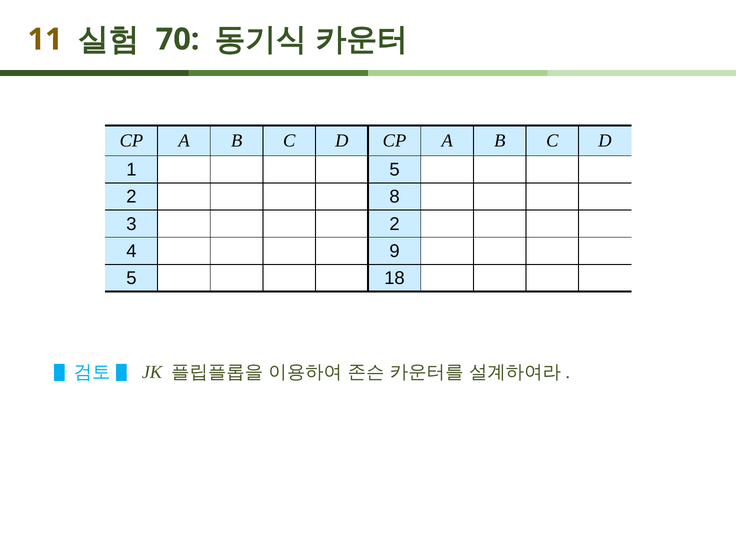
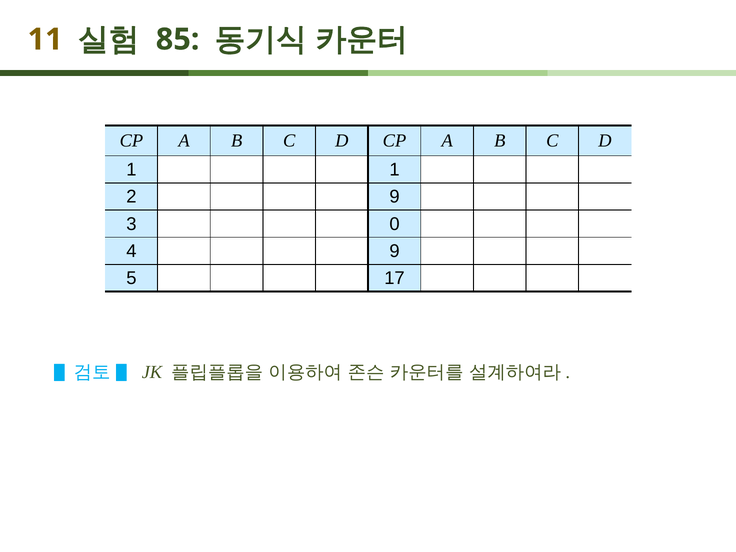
70: 70 -> 85 (178, 39)
1 5: 5 -> 1 (395, 170)
2 8: 8 -> 9 (395, 197)
3 2: 2 -> 0 (395, 224)
18: 18 -> 17 (395, 278)
